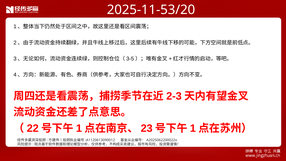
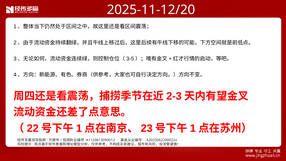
2025-11-53/20: 2025-11-53/20 -> 2025-11-12/20 (151, 10)
